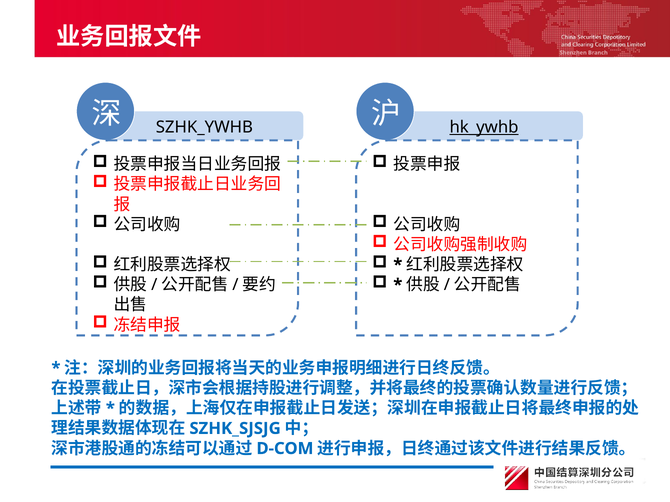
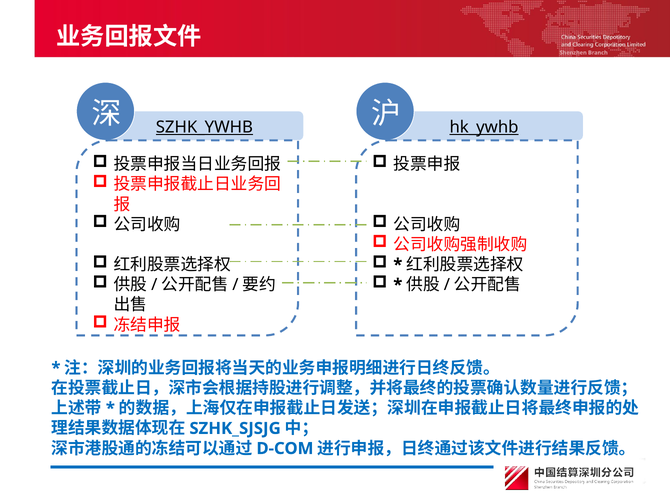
SZHK_YWHB underline: none -> present (204, 127)
